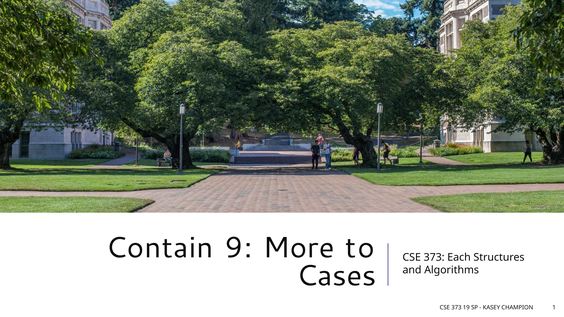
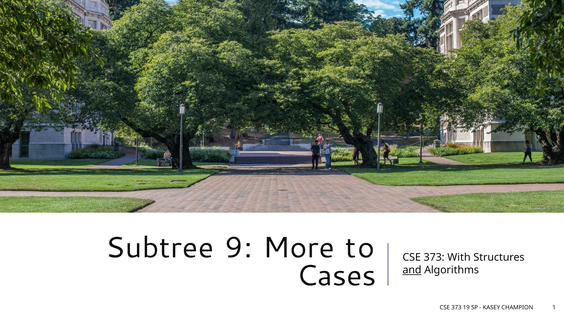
Contain: Contain -> Subtree (160, 248)
Each: Each -> With (459, 258)
and underline: none -> present (412, 270)
